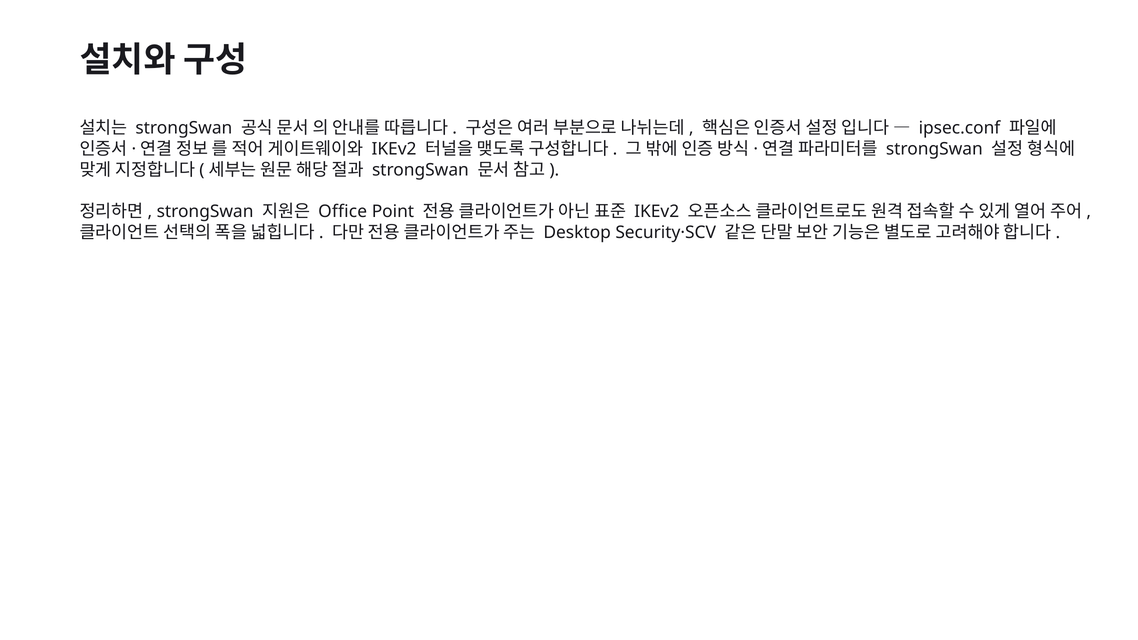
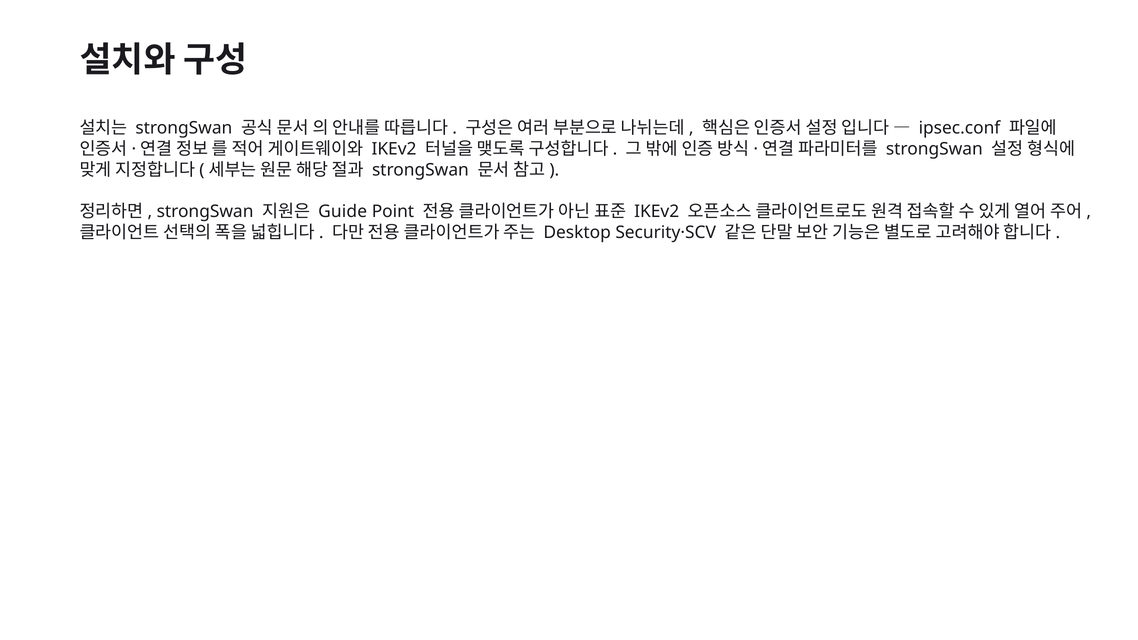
Office: Office -> Guide (343, 212)
